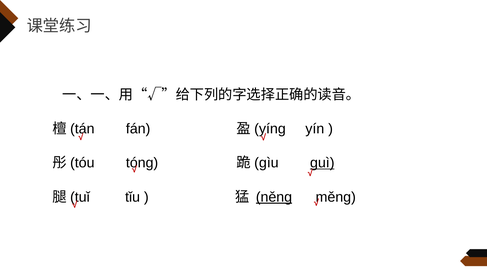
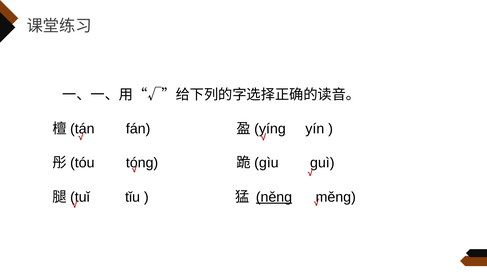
ɡuì underline: present -> none (322, 163)
